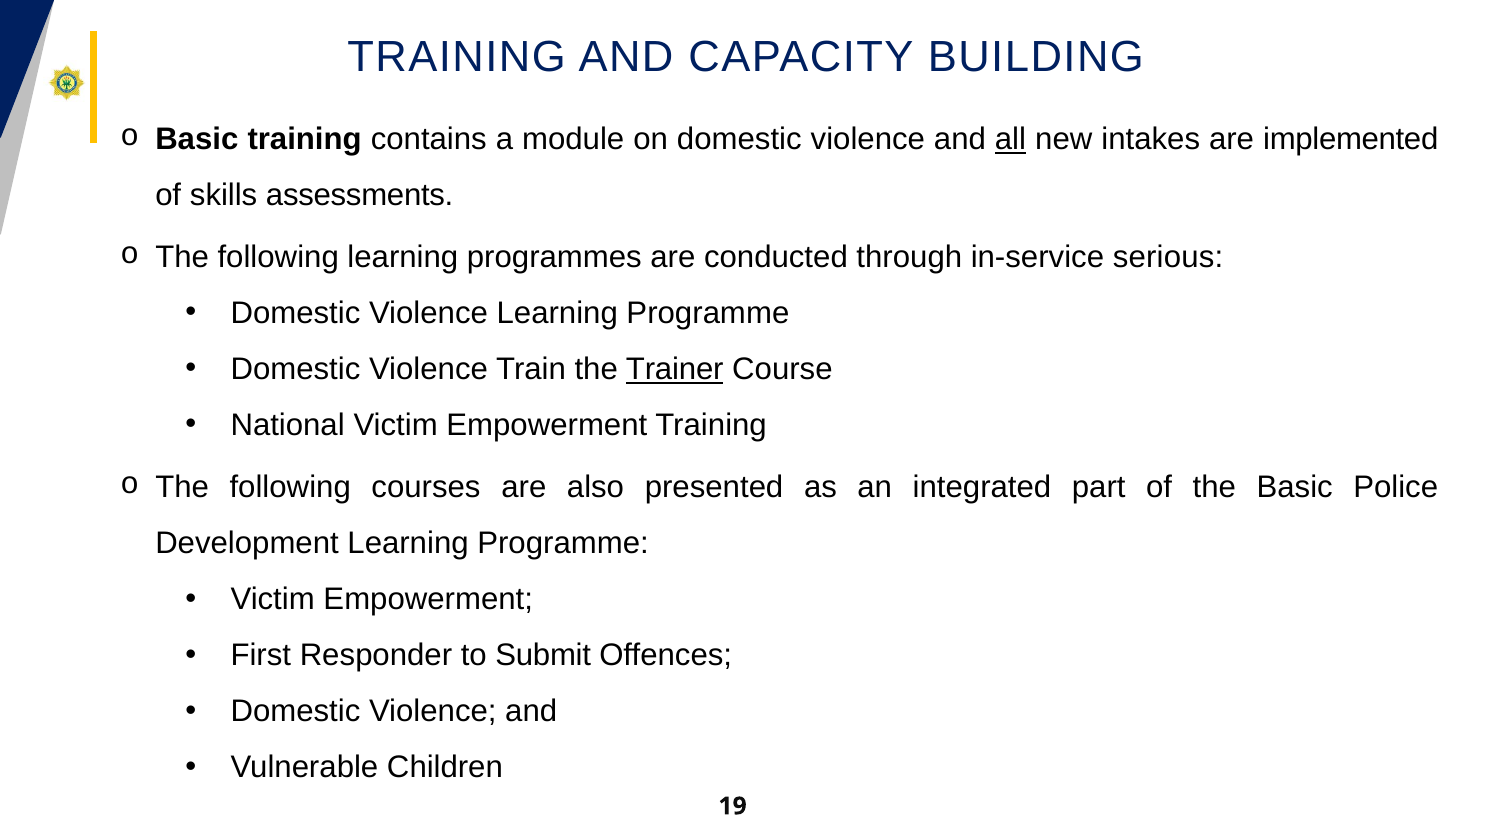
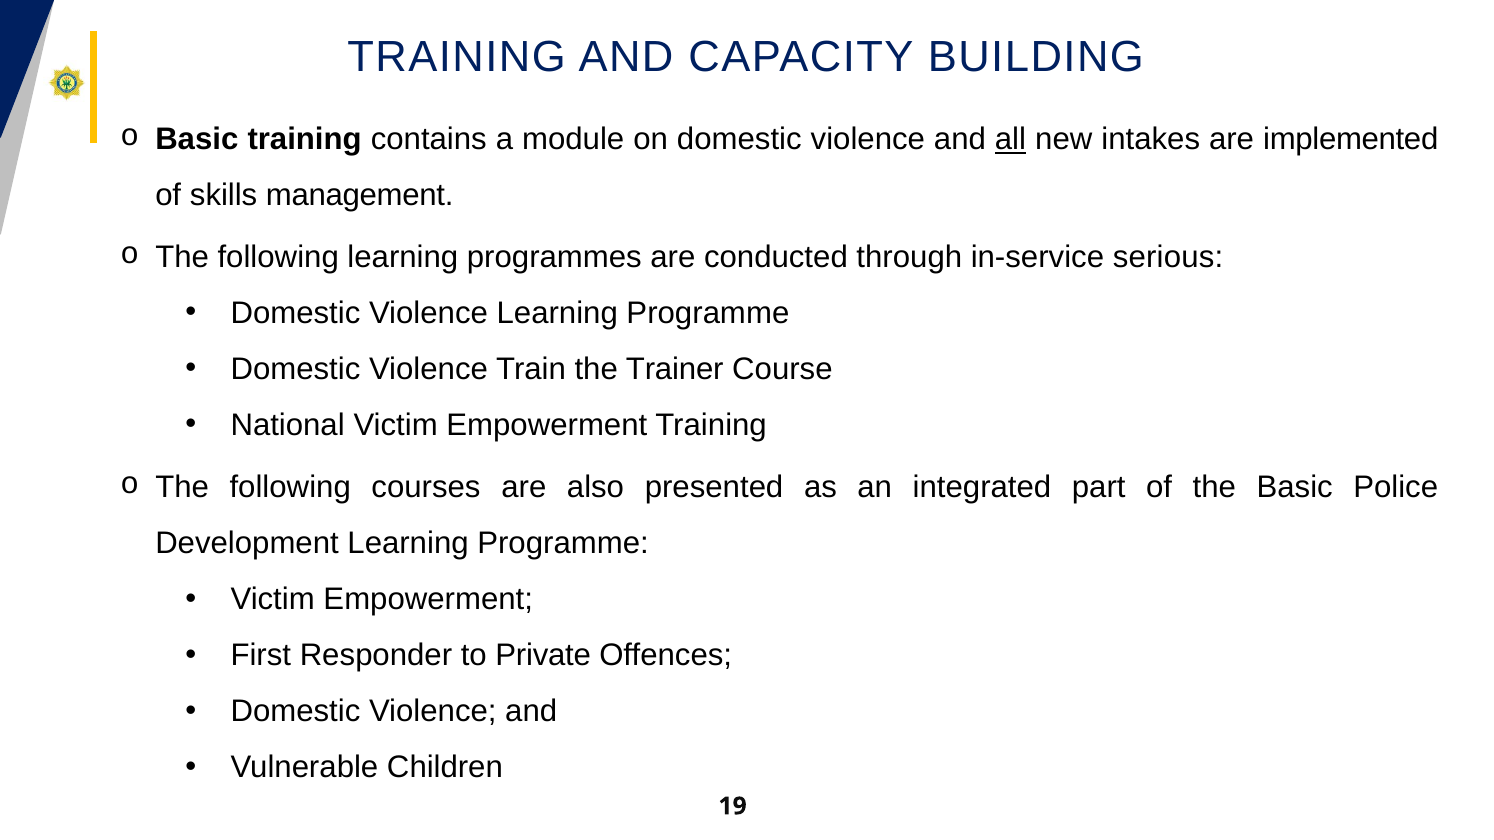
assessments: assessments -> management (360, 195)
Trainer underline: present -> none (675, 370)
Submit: Submit -> Private (543, 656)
